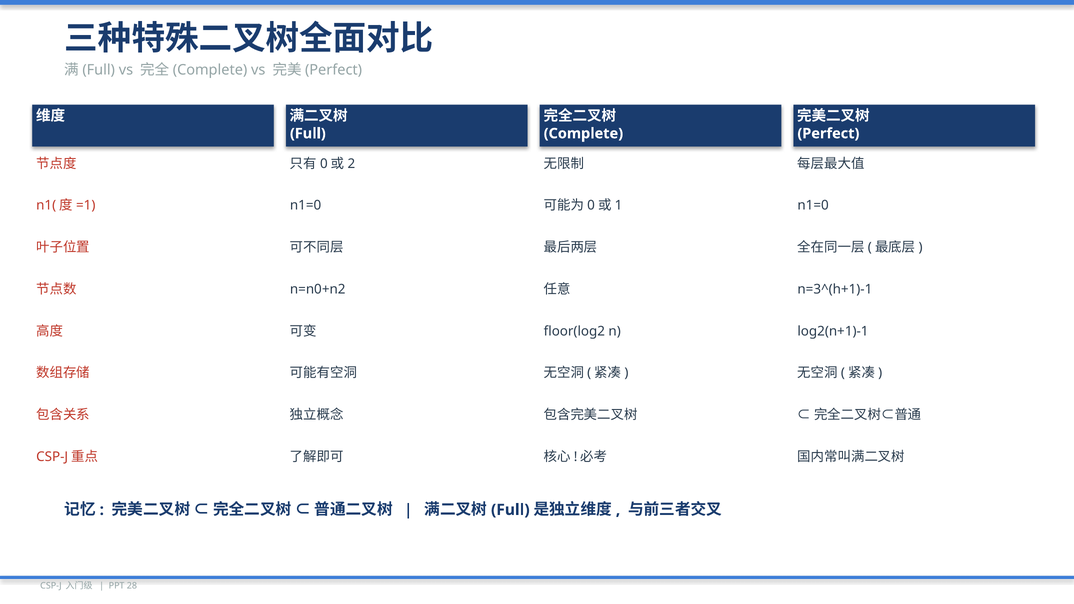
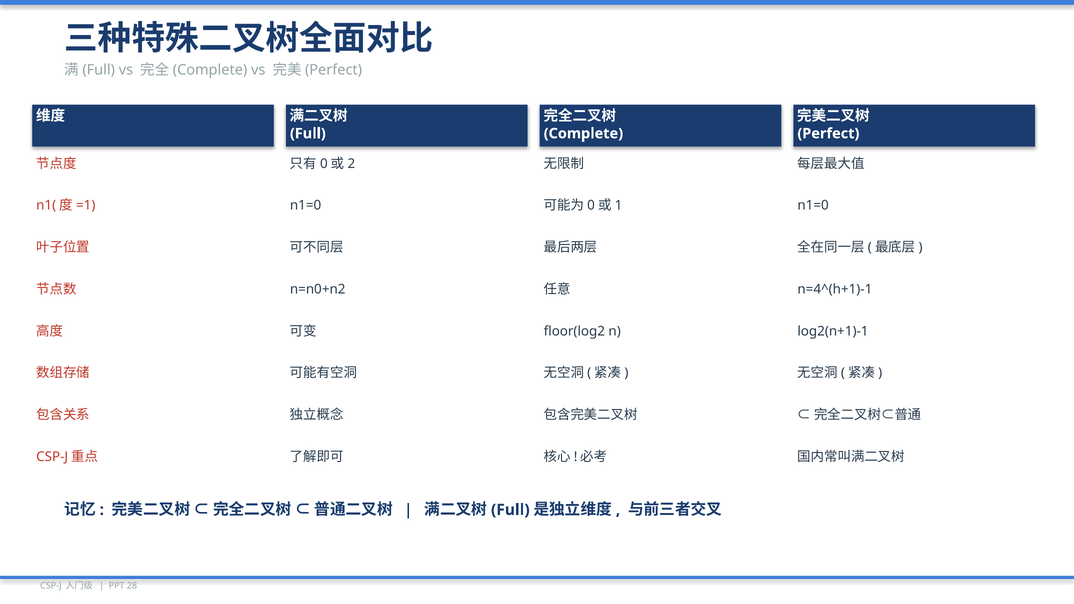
n=3^(h+1)-1: n=3^(h+1)-1 -> n=4^(h+1)-1 (835, 289)
